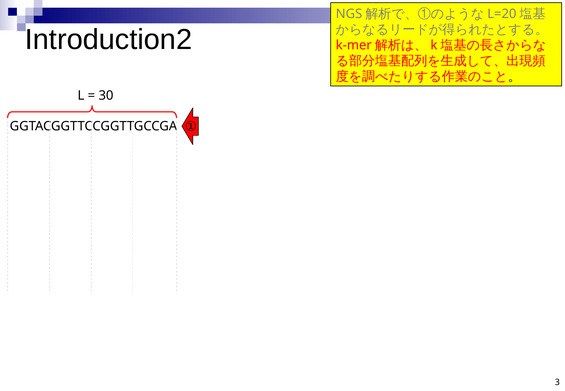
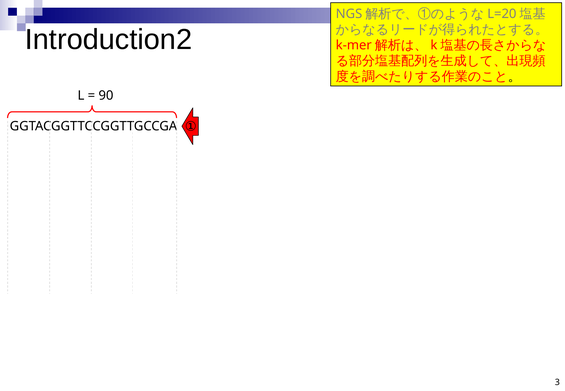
30: 30 -> 90 (106, 95)
